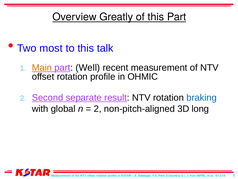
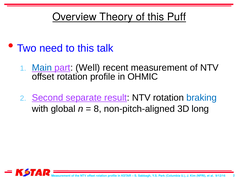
Greatly: Greatly -> Theory (116, 17)
this Part: Part -> Puff (177, 17)
most: most -> need (51, 48)
Main colour: orange -> blue (42, 68)
2: 2 -> 8 (98, 108)
